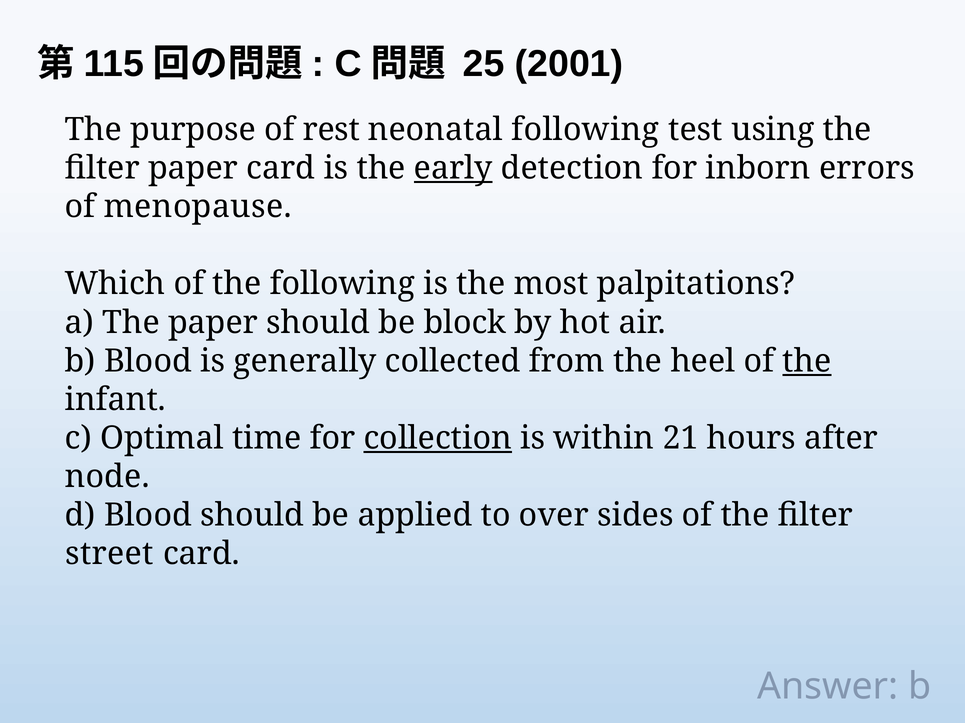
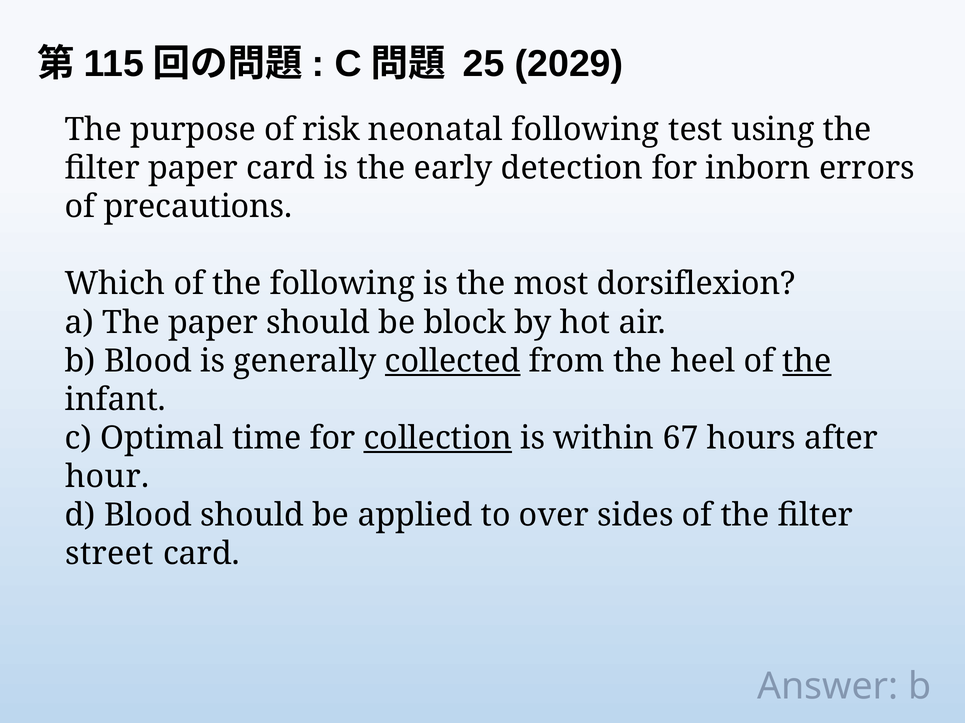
2001: 2001 -> 2029 (569, 64)
rest: rest -> risk (331, 130)
early underline: present -> none (453, 168)
menopause: menopause -> precautions (198, 207)
palpitations: palpitations -> dorsiflexion (696, 284)
collected underline: none -> present (453, 361)
21: 21 -> 67 (681, 439)
node: node -> hour (107, 477)
